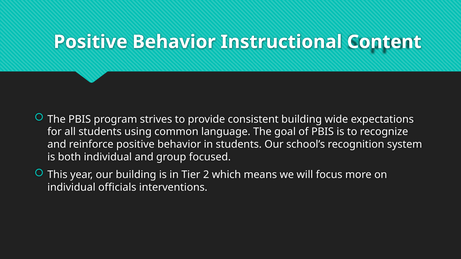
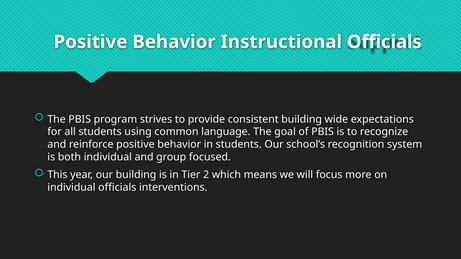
Instructional Content: Content -> Officials (384, 42)
